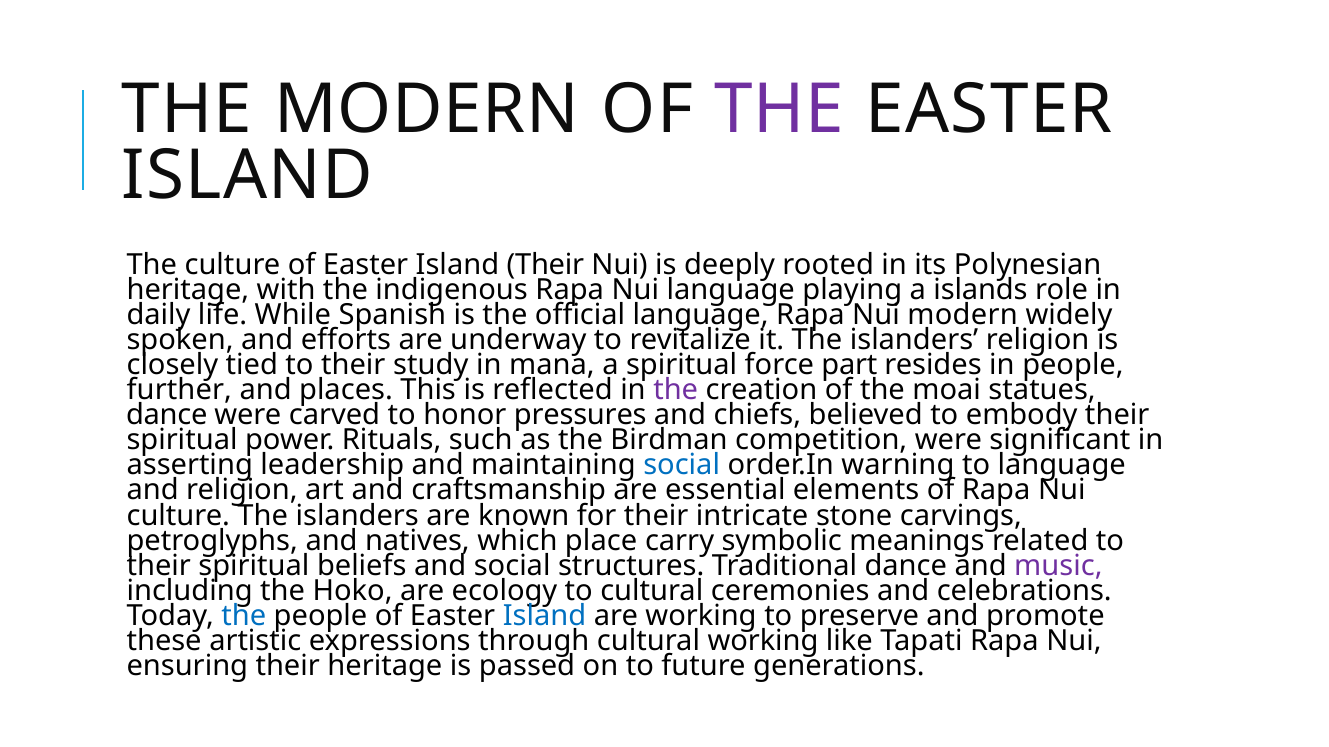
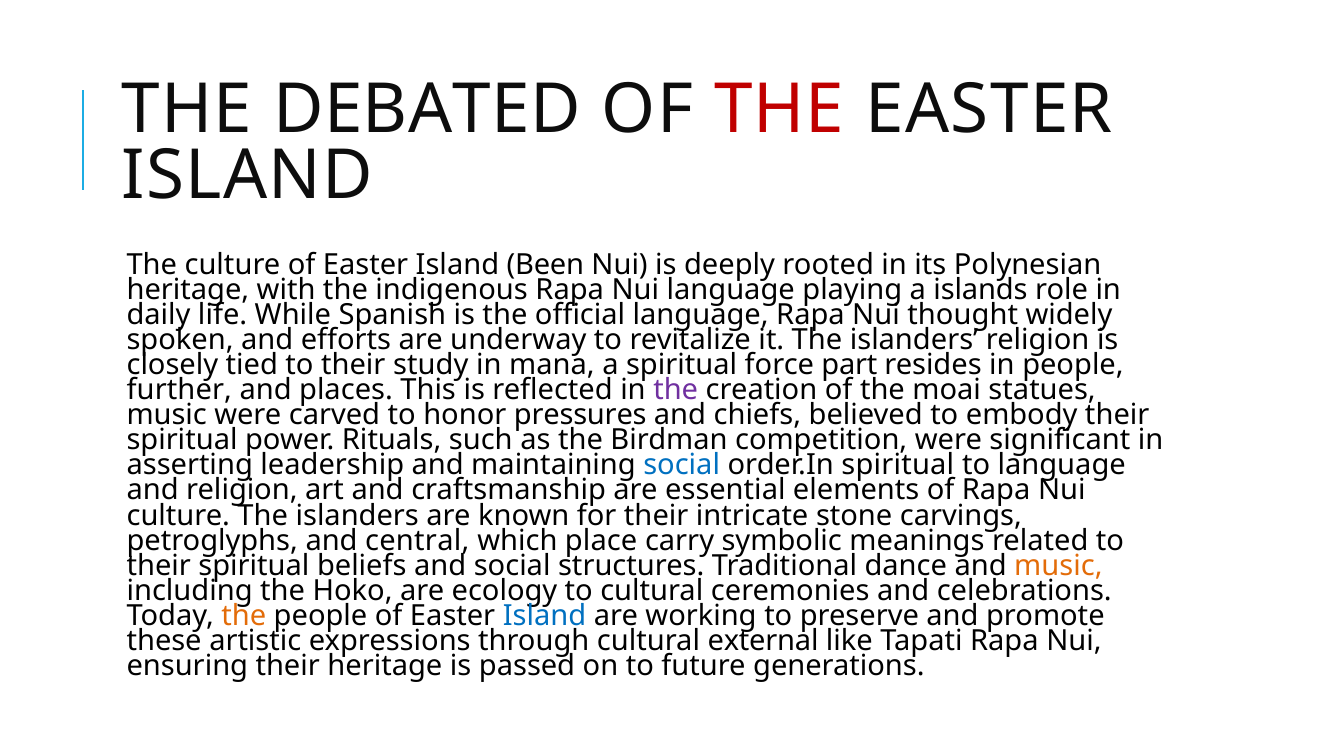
THE MODERN: MODERN -> DEBATED (427, 109)
THE colour: purple -> red (779, 109)
Island Their: Their -> Been (545, 265)
Nui modern: modern -> thought (963, 315)
dance: dance -> music (167, 415)
order.In warning: warning -> spiritual (898, 466)
natives: natives -> central (417, 541)
music colour: purple -> orange (1058, 566)
the colour: blue -> orange (244, 616)
cultural working: working -> external (763, 641)
